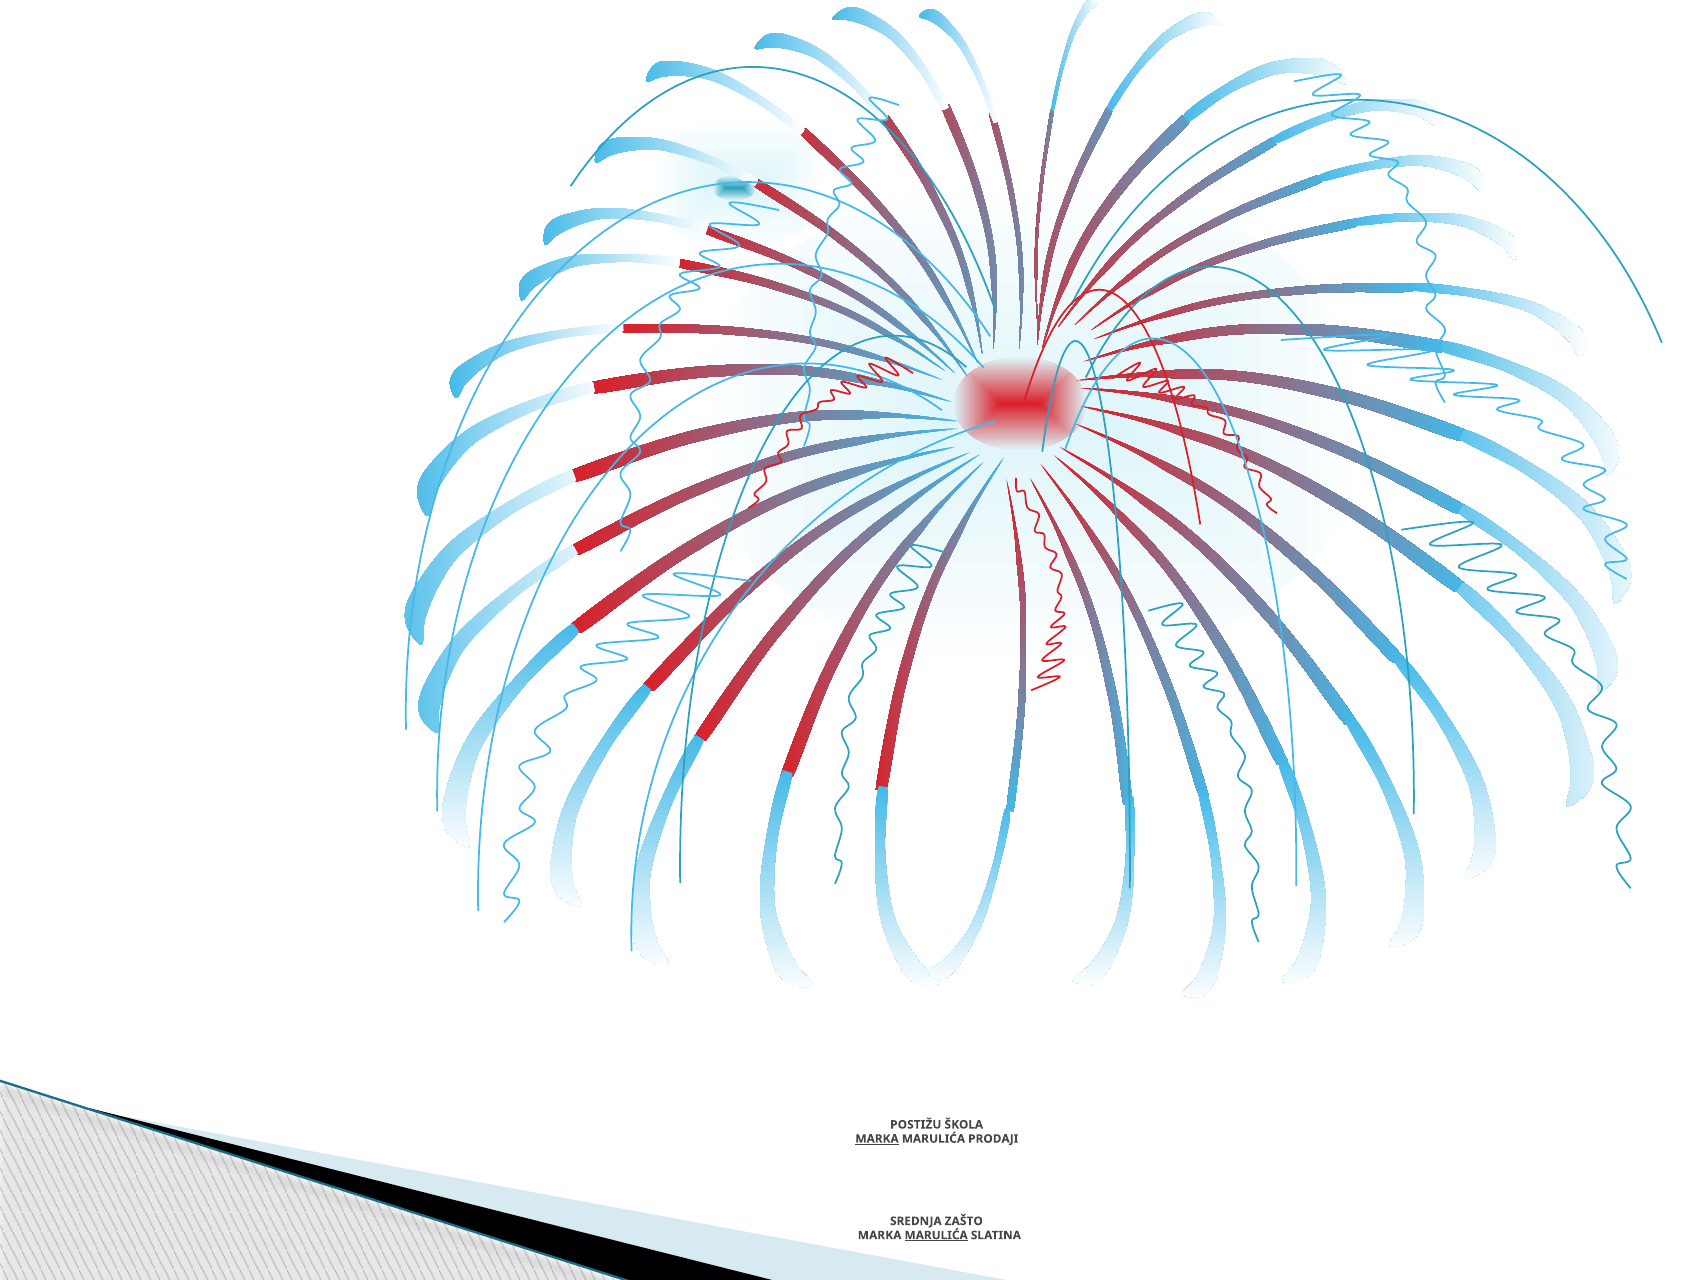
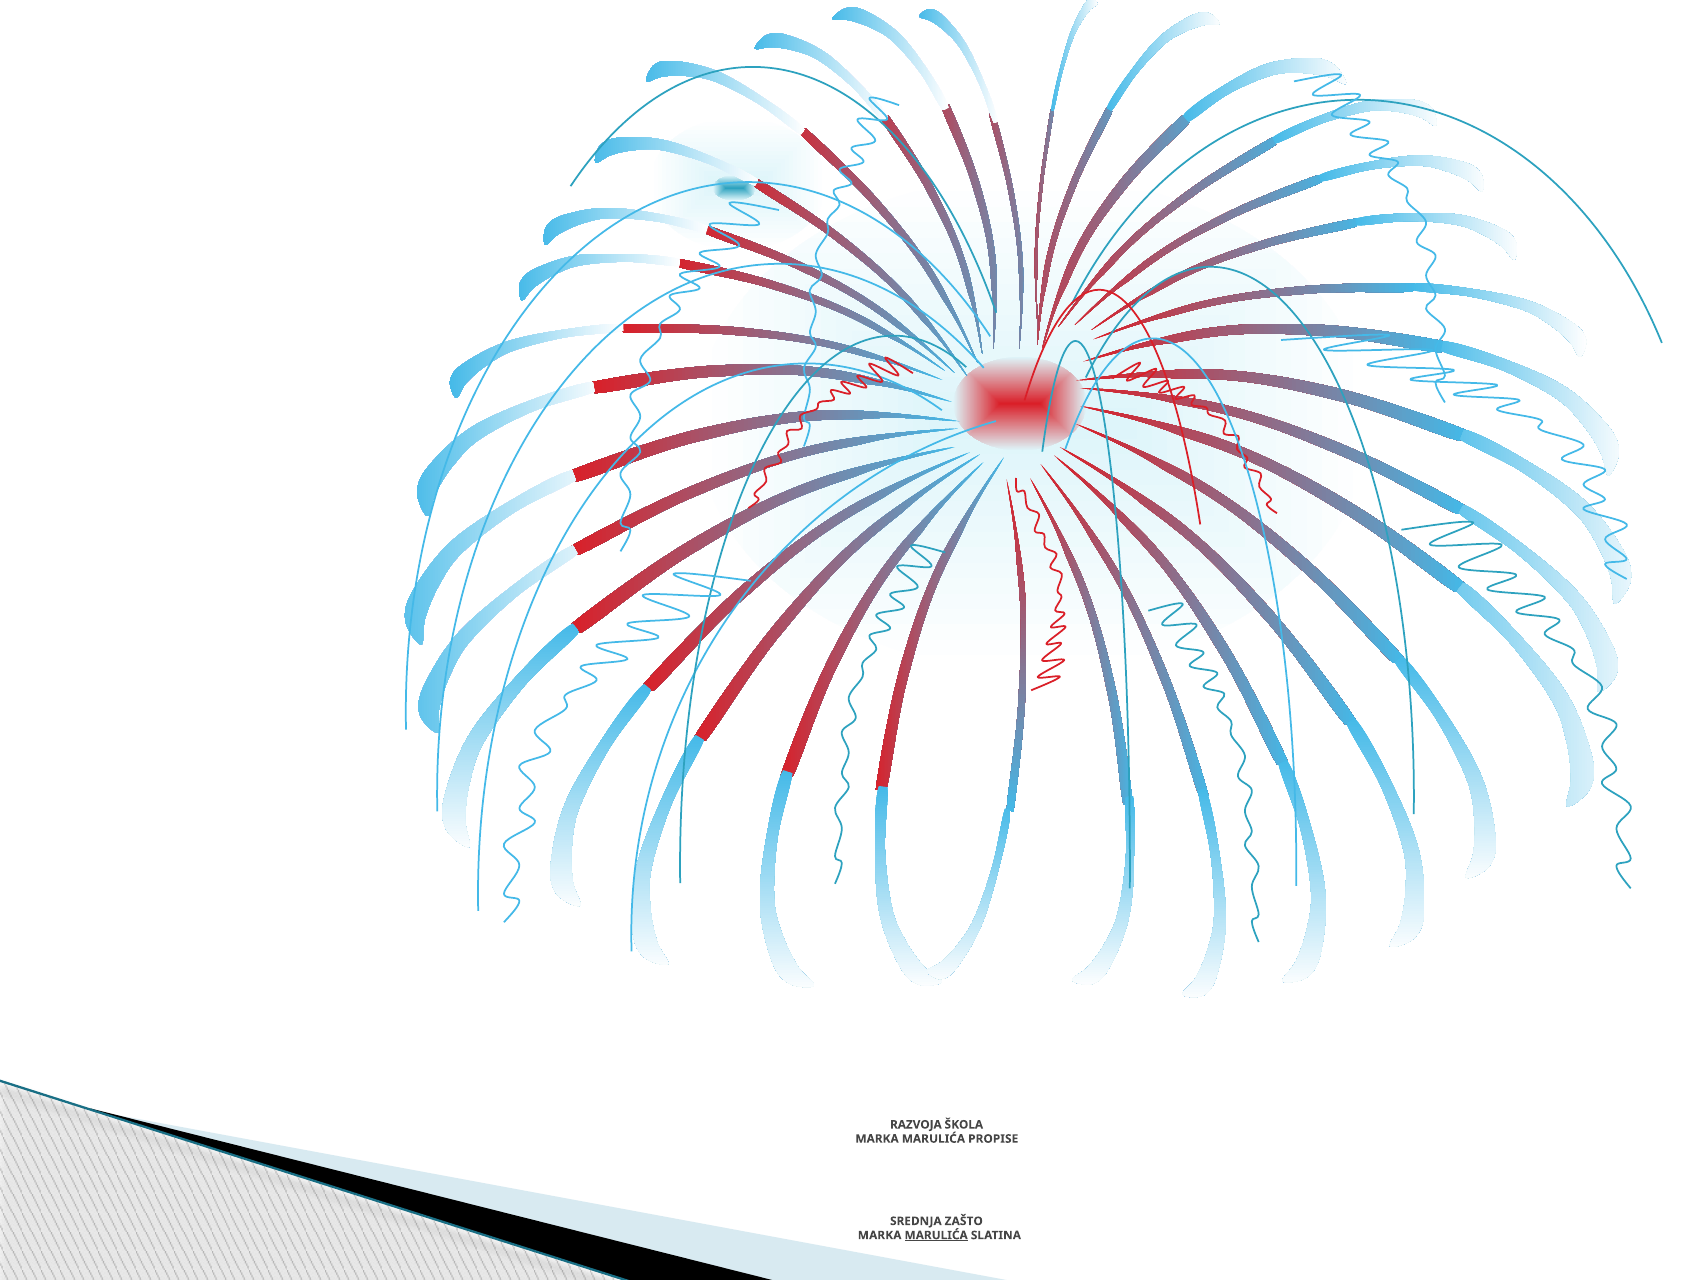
POSTIŽU: POSTIŽU -> RAZVOJA (916, 1124)
MARKA underline: present -> none (877, 1138)
PRODAJI: PRODAJI -> PROPISE (993, 1138)
